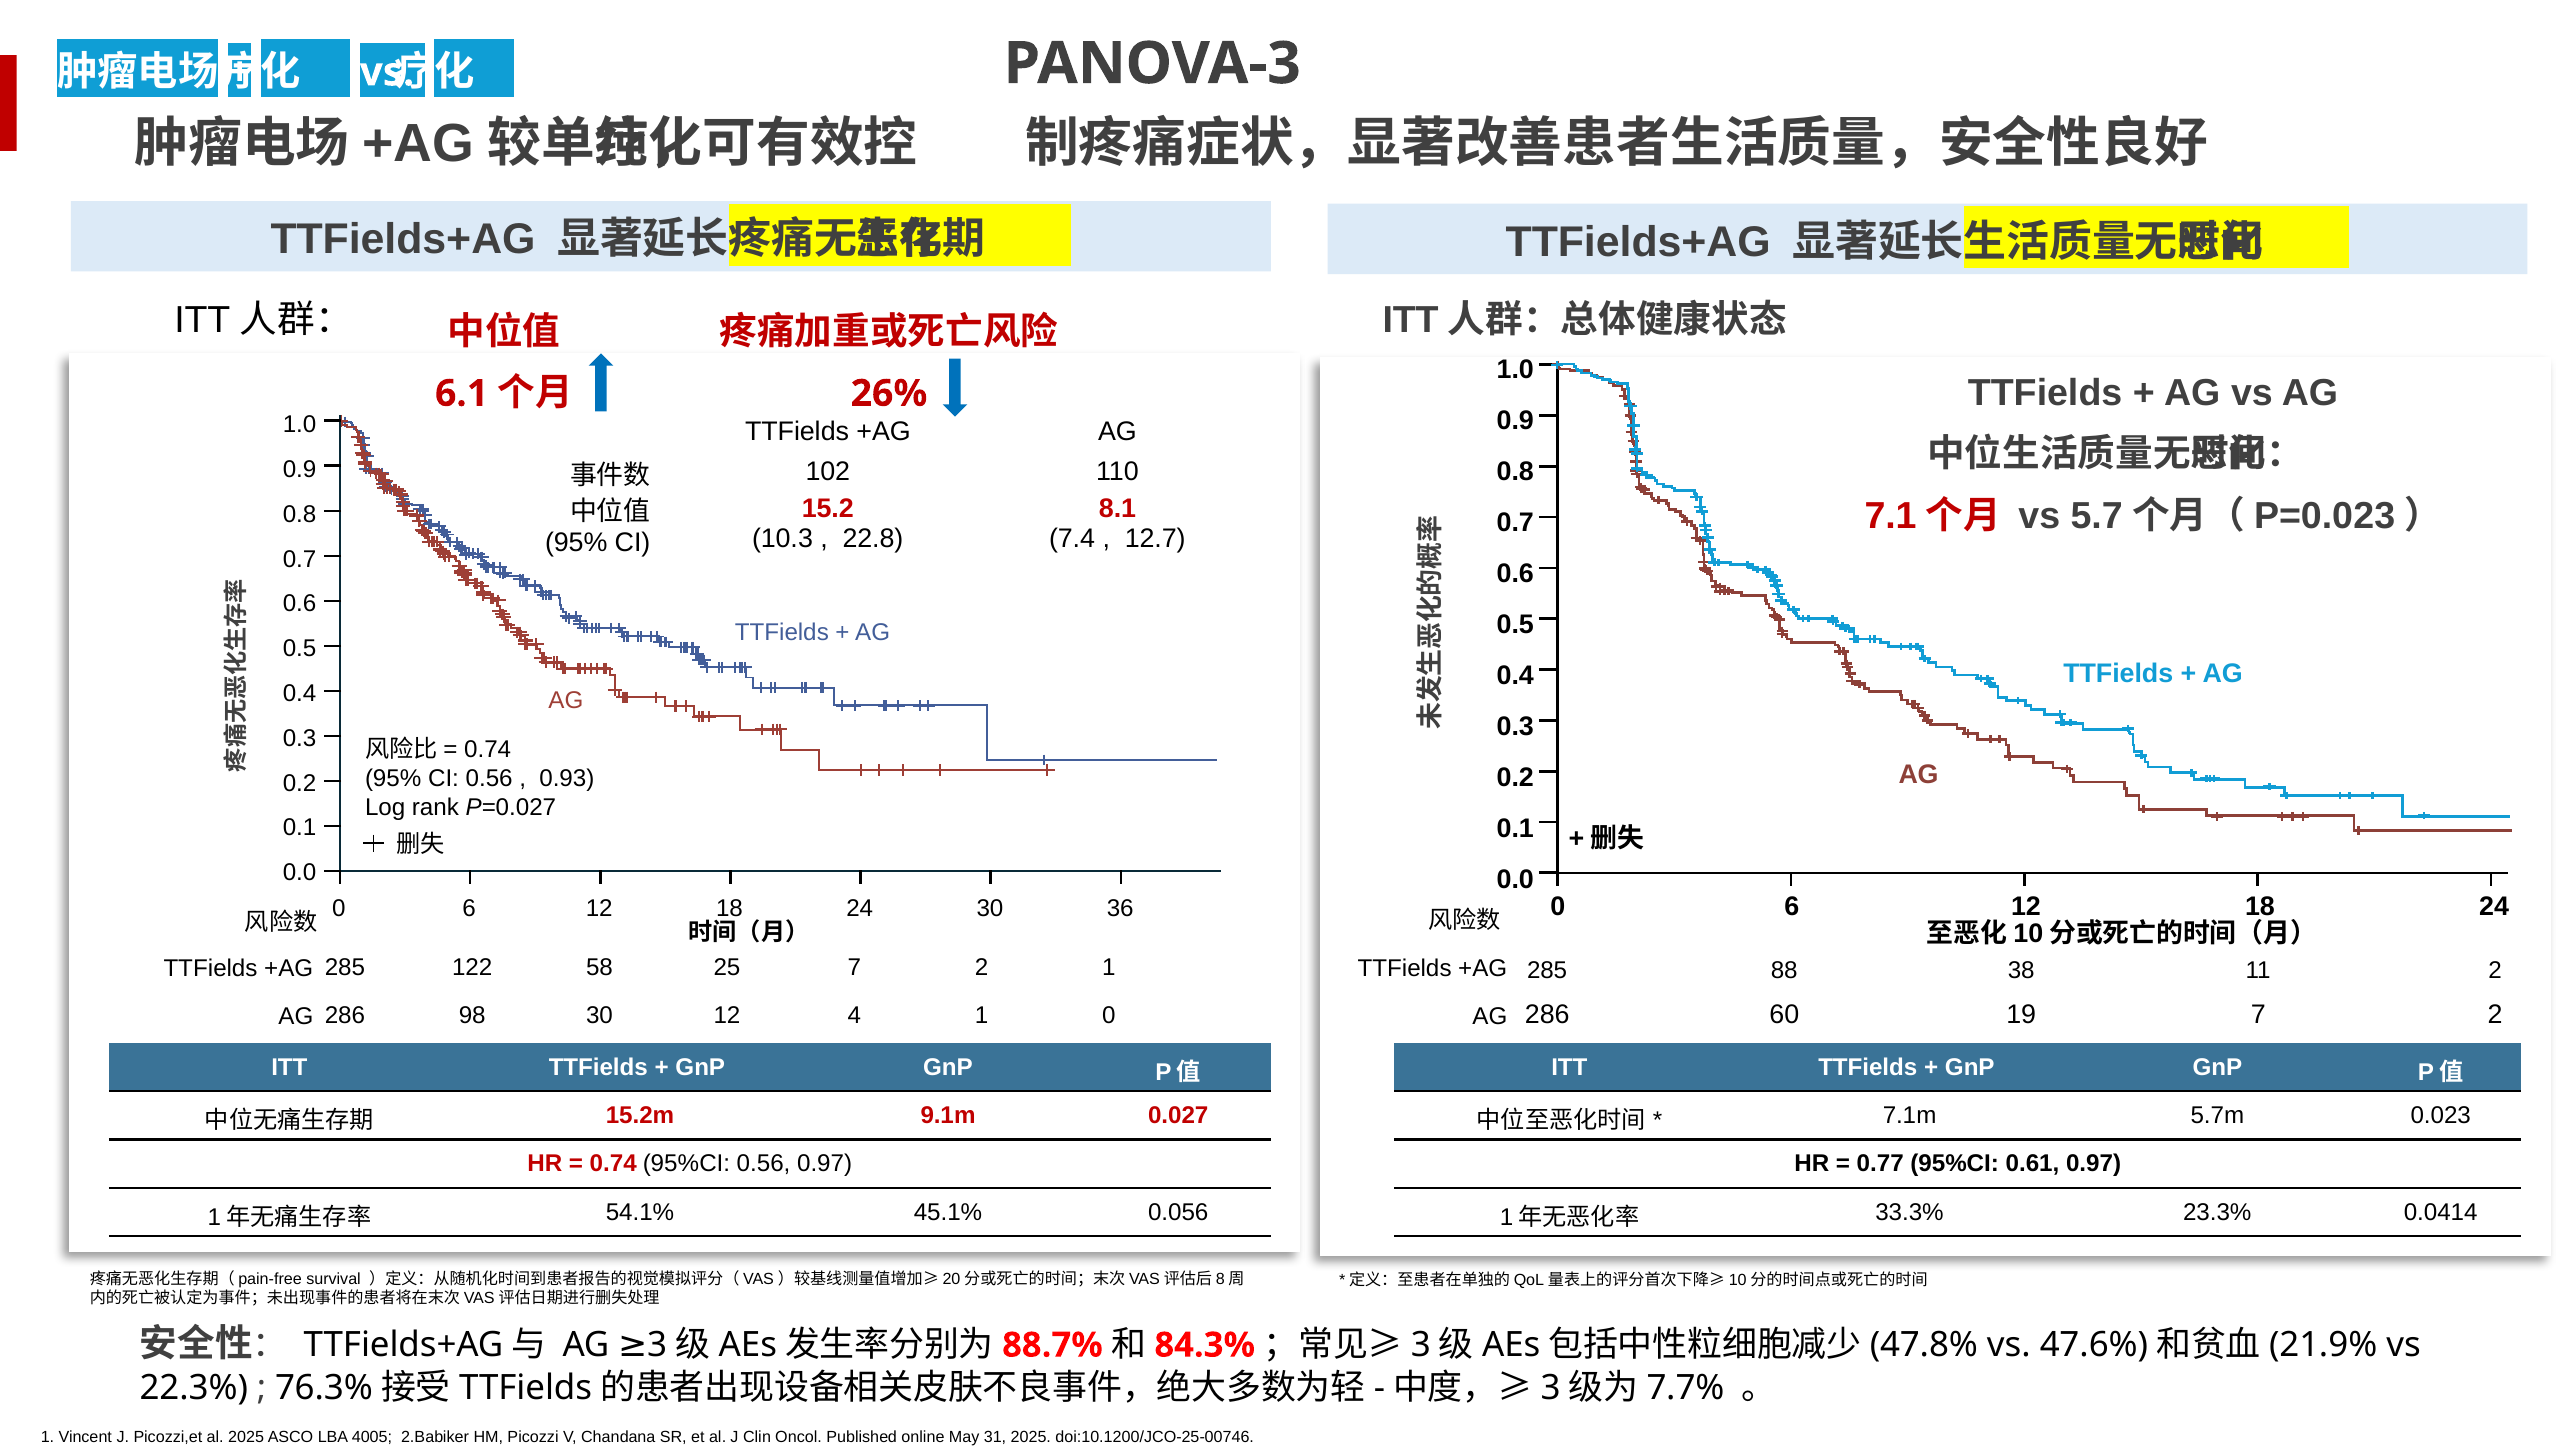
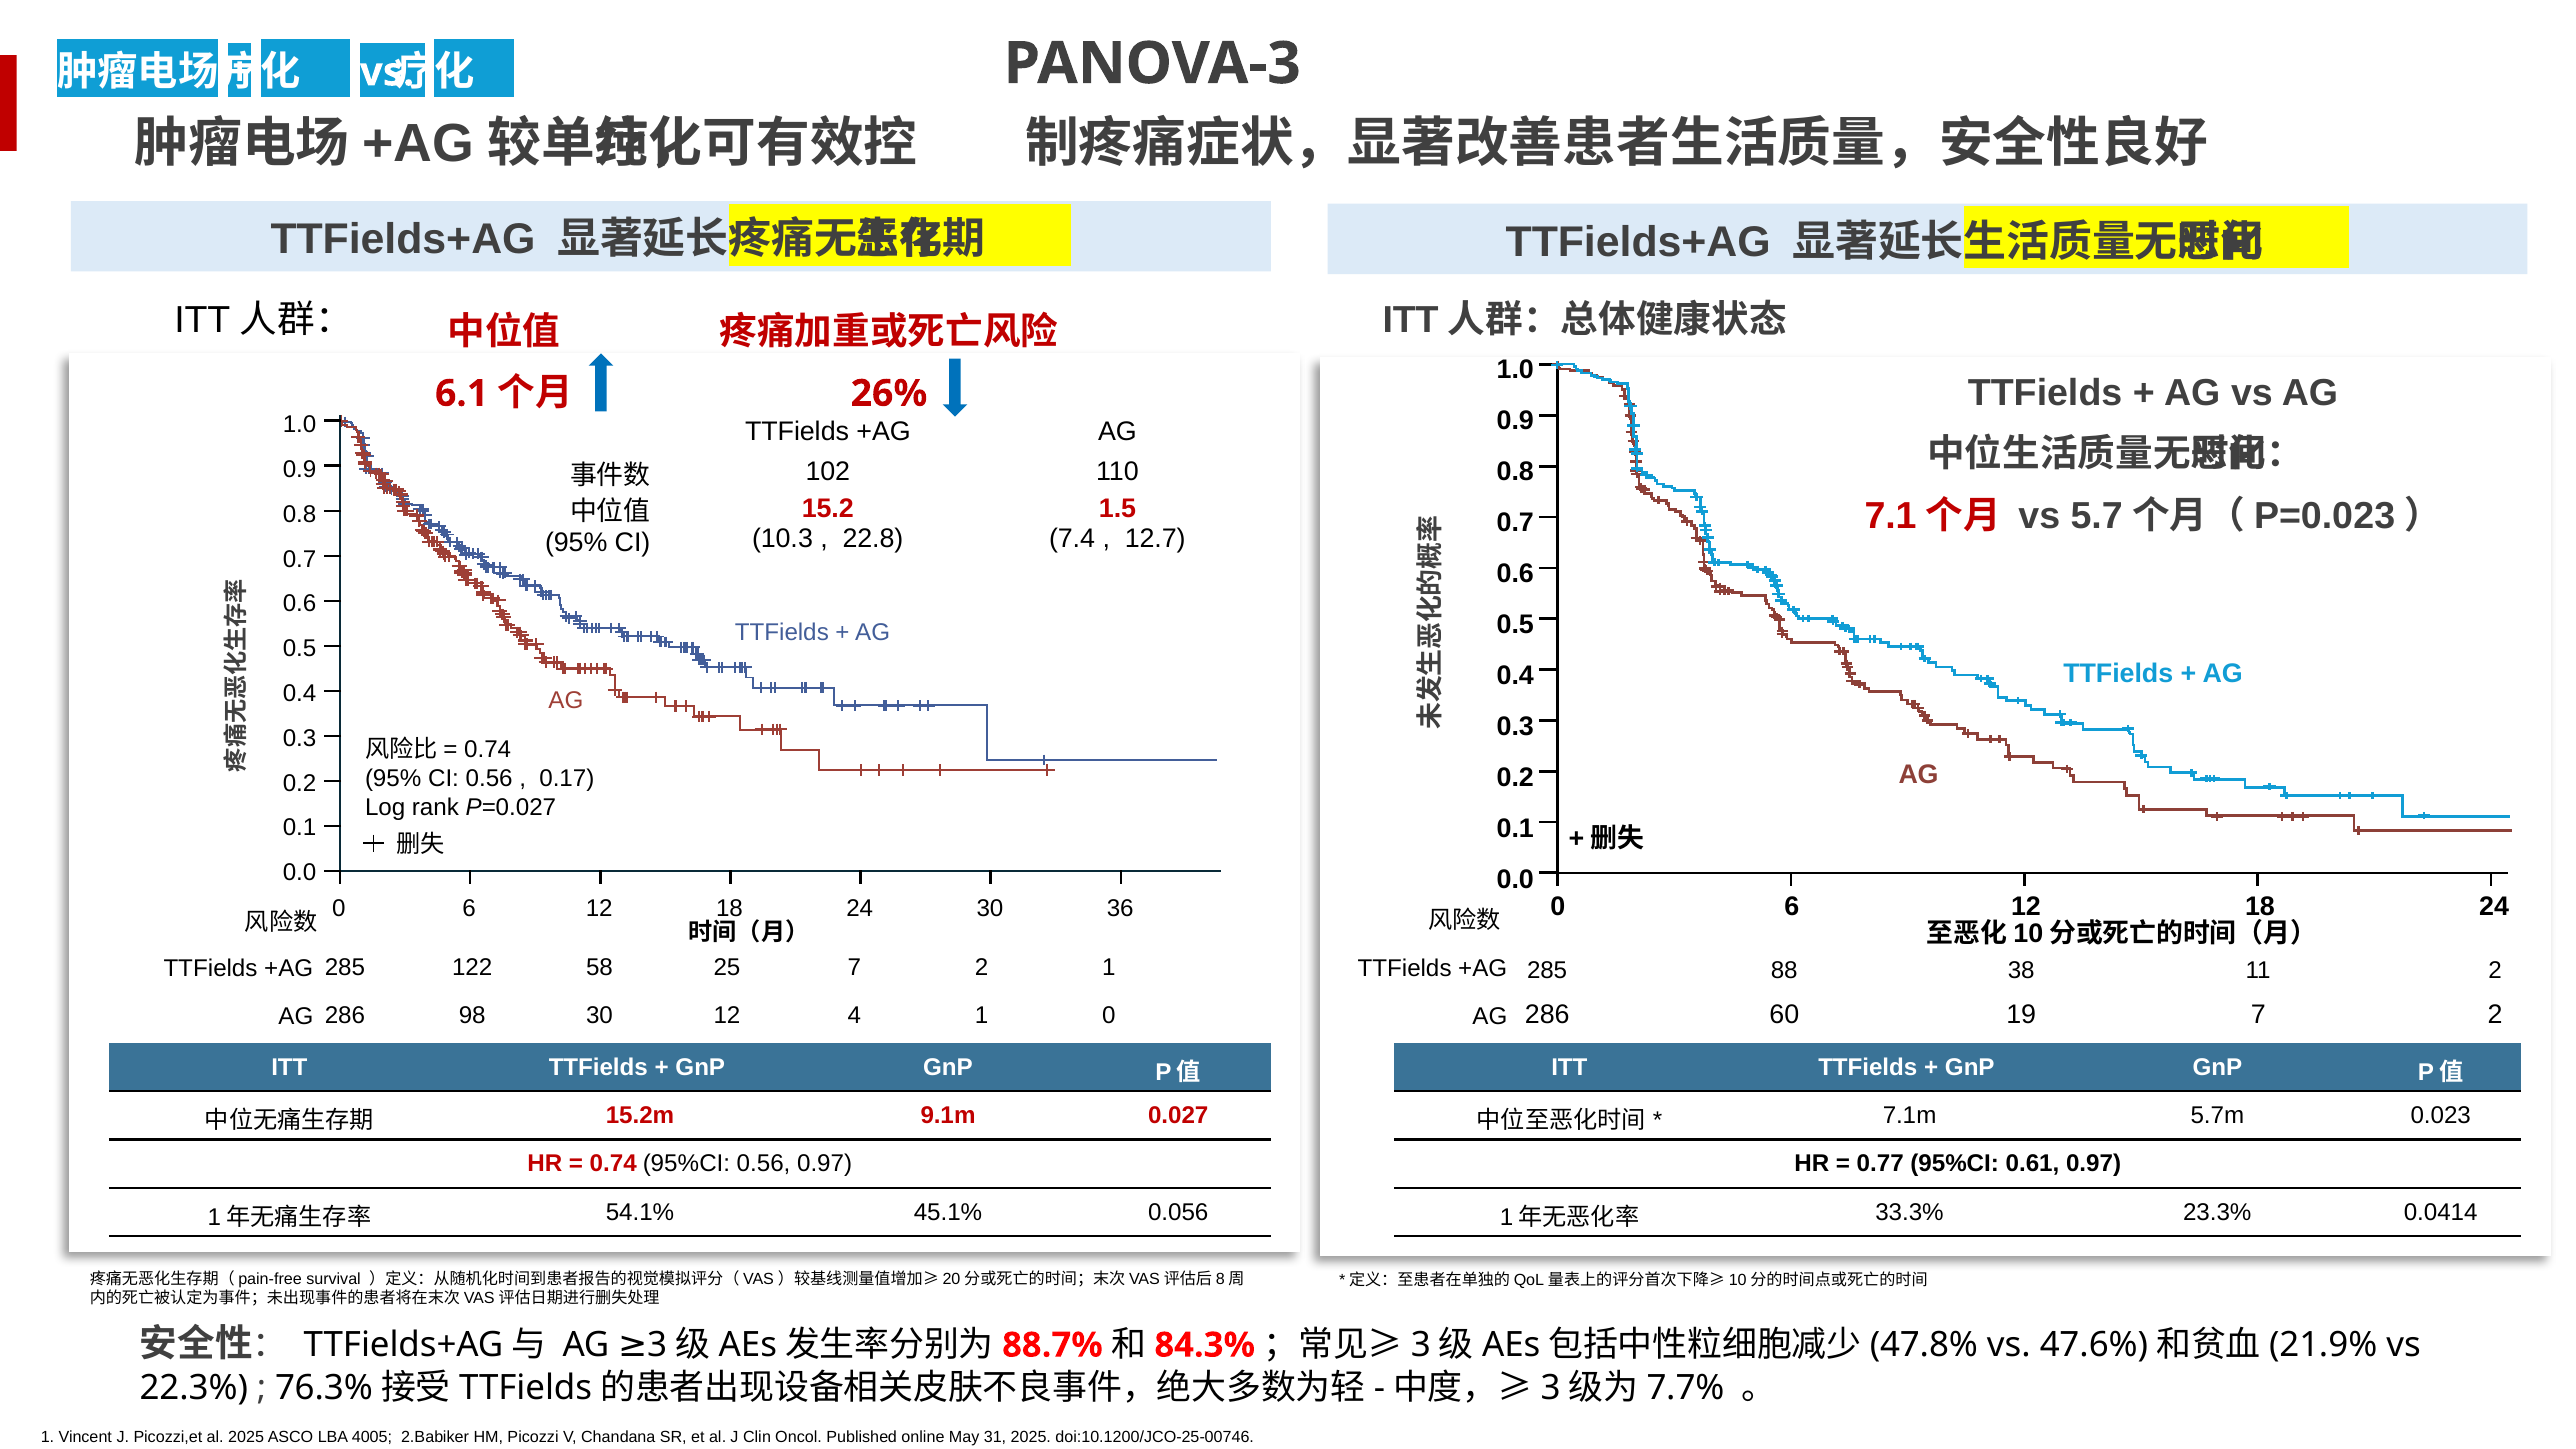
8.1: 8.1 -> 1.5 (1117, 508)
0.93: 0.93 -> 0.17 (567, 779)
